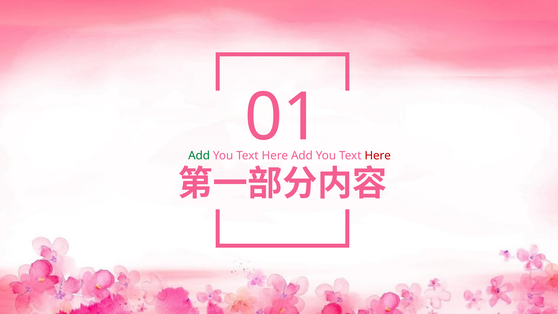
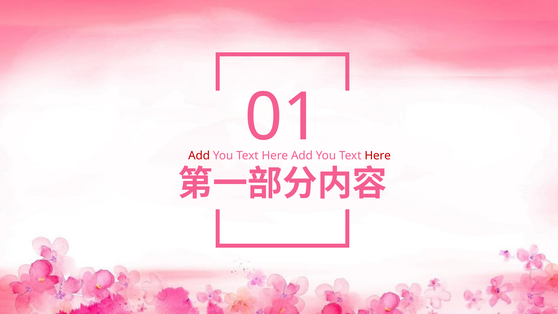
Add colour: green -> red (199, 155)
